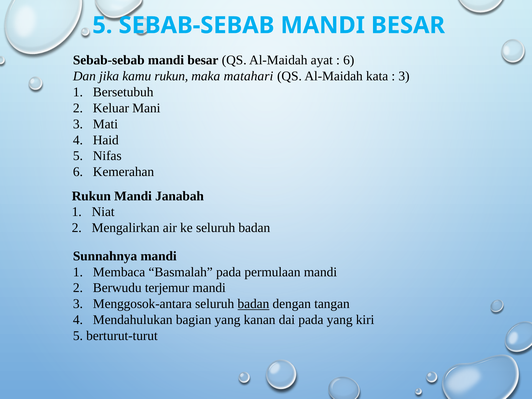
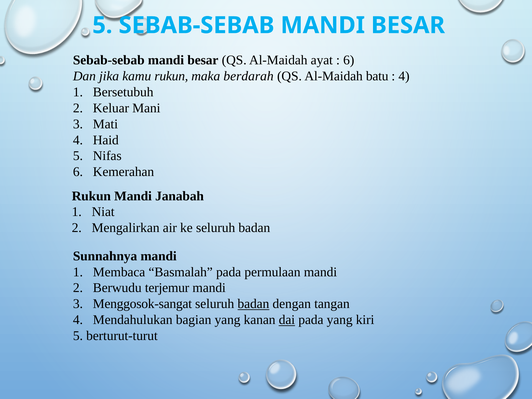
matahari: matahari -> berdarah (249, 76)
kata: kata -> batu (377, 76)
3: 3 -> 4 (404, 76)
Menggosok-antara: Menggosok-antara -> Menggosok-sangat (142, 304)
dai underline: none -> present (287, 320)
